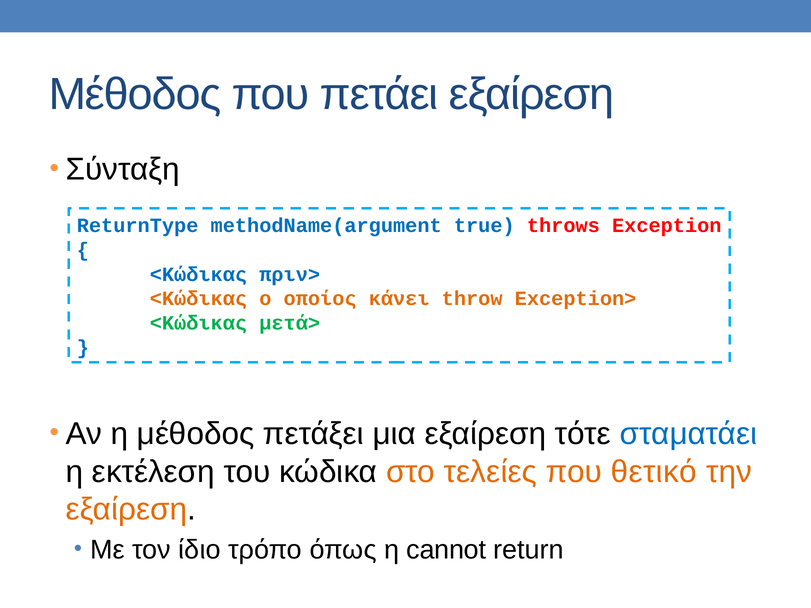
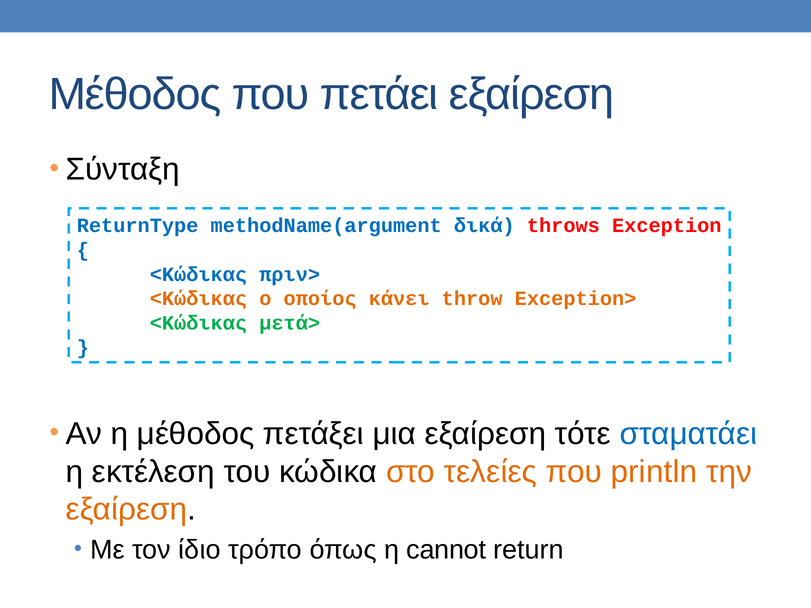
true: true -> δικά (484, 226)
θετικό: θετικό -> println (654, 472)
